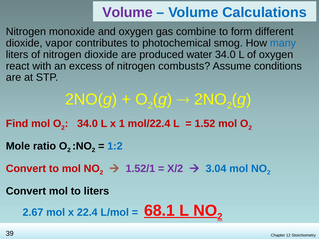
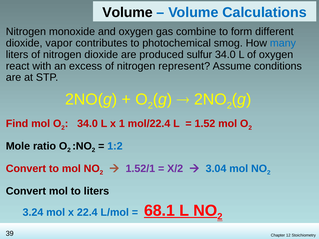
Volume colour: purple -> black (128, 12)
water: water -> sulfur (199, 55)
combusts: combusts -> represent (184, 66)
2.67: 2.67 -> 3.24 (33, 212)
